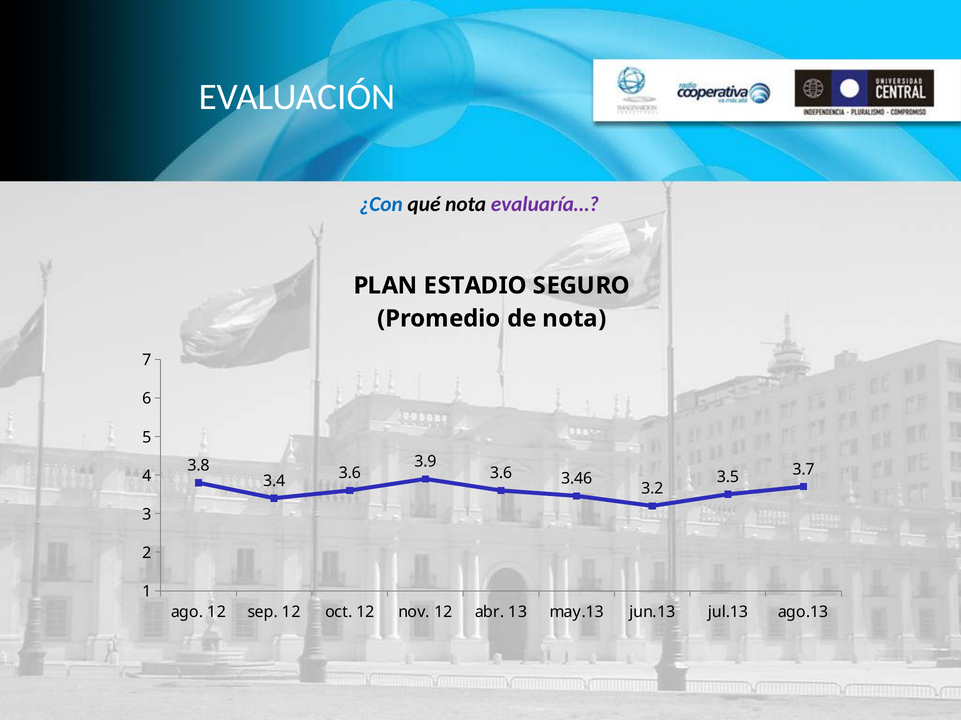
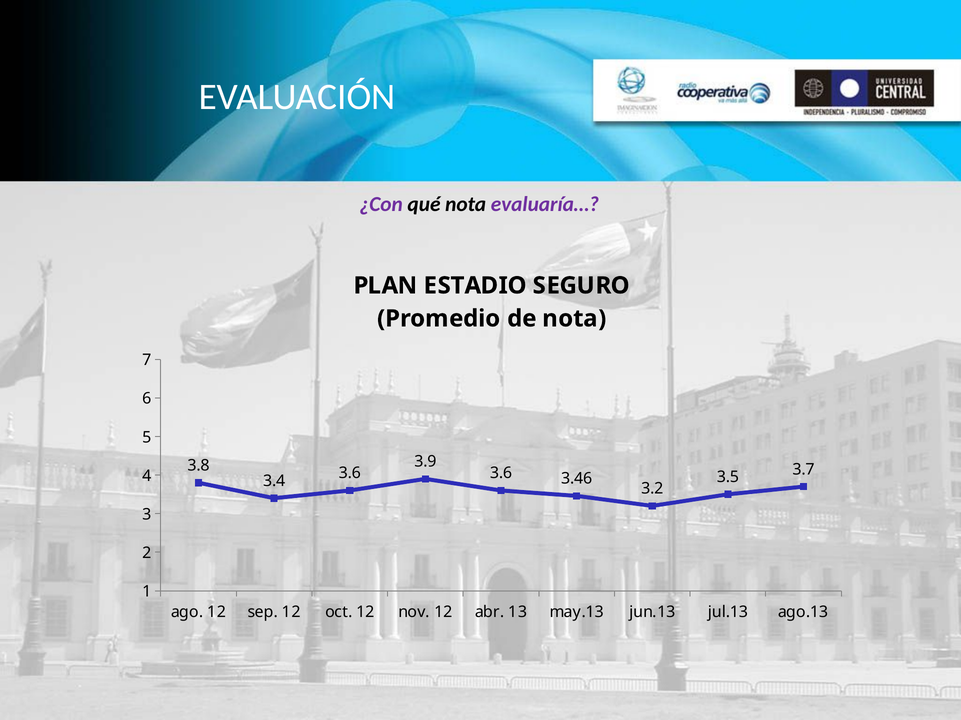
¿Con colour: blue -> purple (381, 204)
